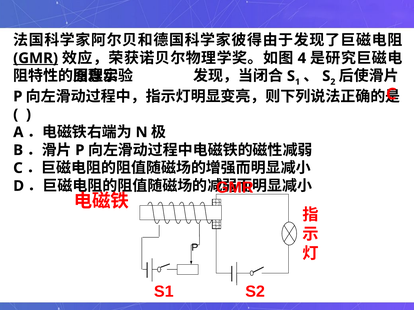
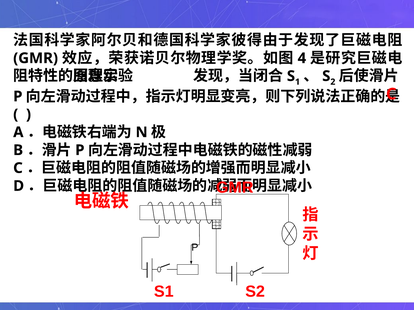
GMR underline: present -> none (36, 58)
